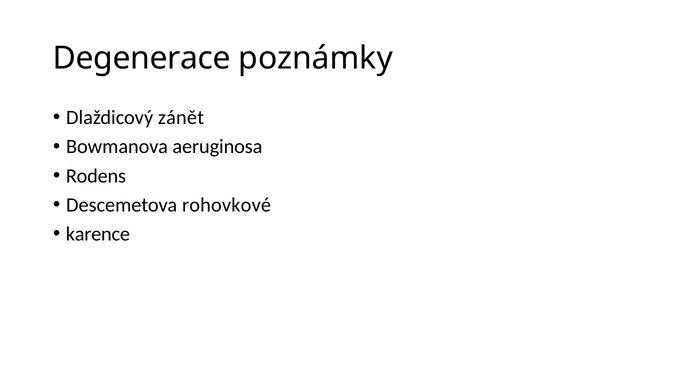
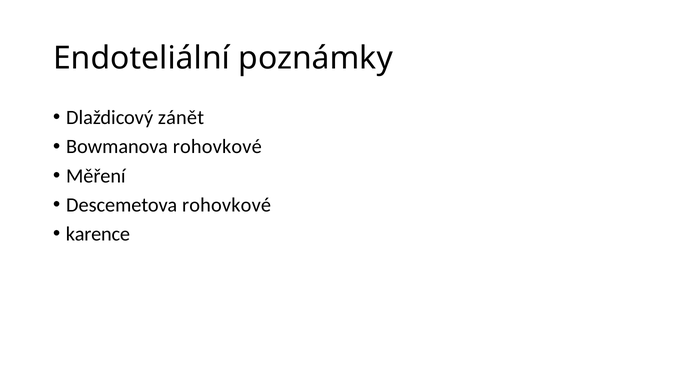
Degenerace: Degenerace -> Endoteliální (142, 58)
Bowmanova aeruginosa: aeruginosa -> rohovkové (217, 147)
Rodens: Rodens -> Měření (96, 176)
